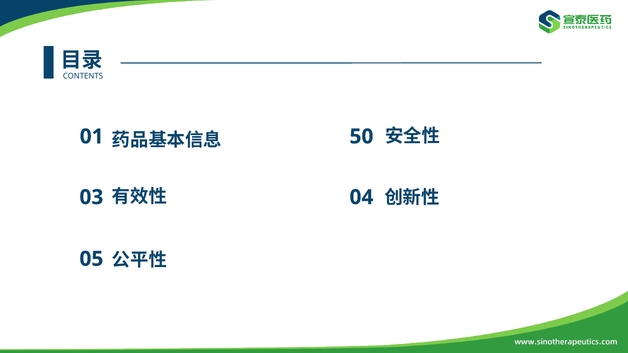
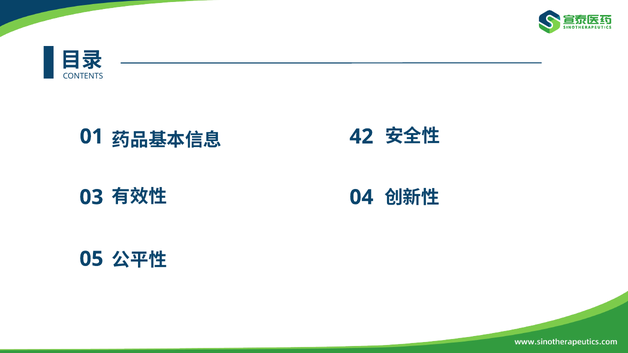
50: 50 -> 42 (361, 137)
